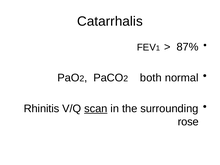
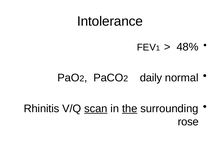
Catarrhalis: Catarrhalis -> Intolerance (110, 21)
87%: 87% -> 48% (188, 47)
both: both -> daily (151, 78)
the underline: none -> present (130, 109)
